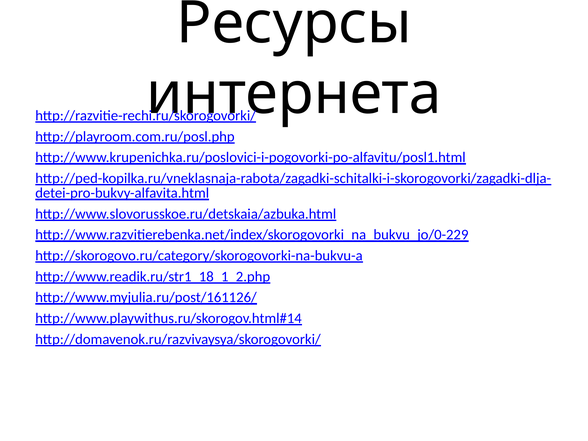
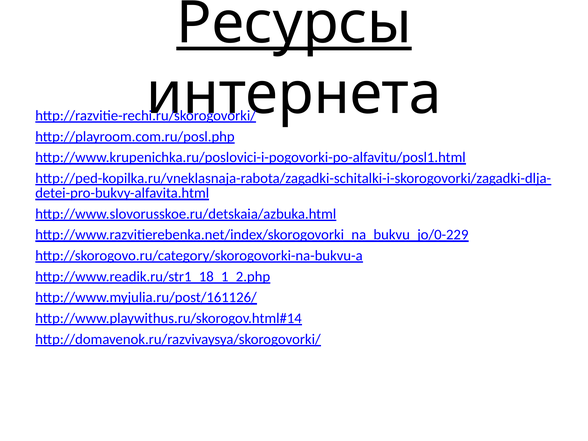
Ресурсы underline: none -> present (294, 23)
